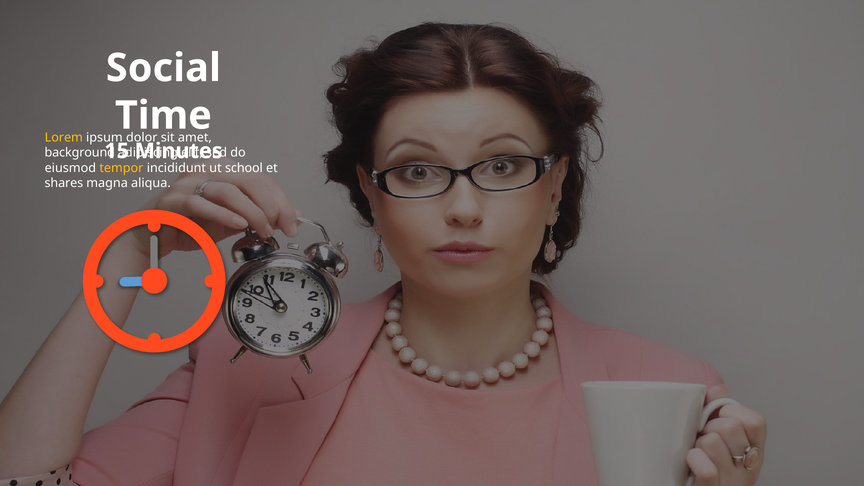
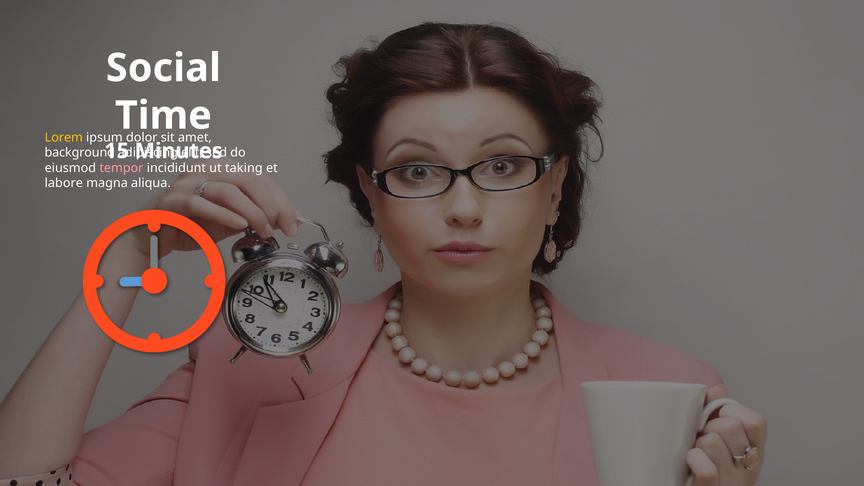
tempor colour: yellow -> pink (121, 168)
school: school -> taking (244, 168)
shares: shares -> labore (64, 183)
